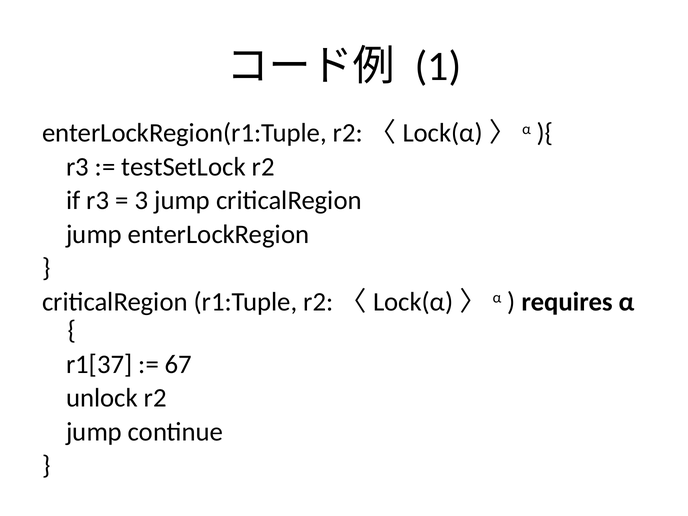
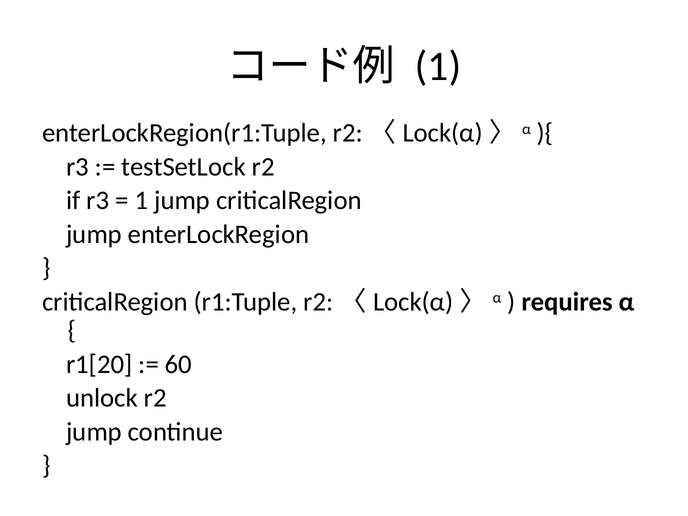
3: 3 -> 1 (141, 201)
r1[37: r1[37 -> r1[20 (99, 364)
67: 67 -> 60 (178, 364)
